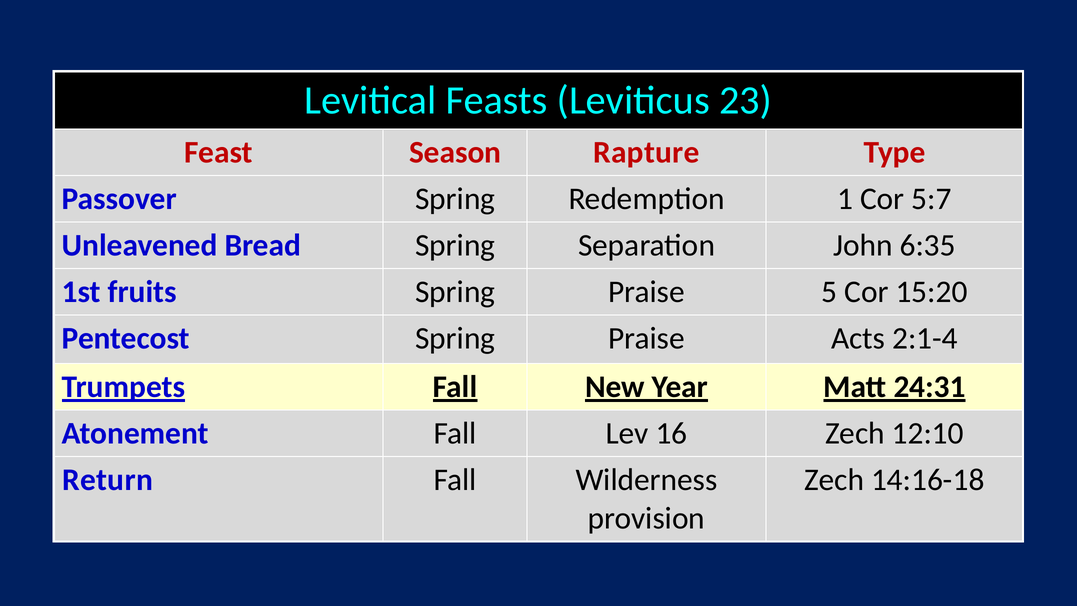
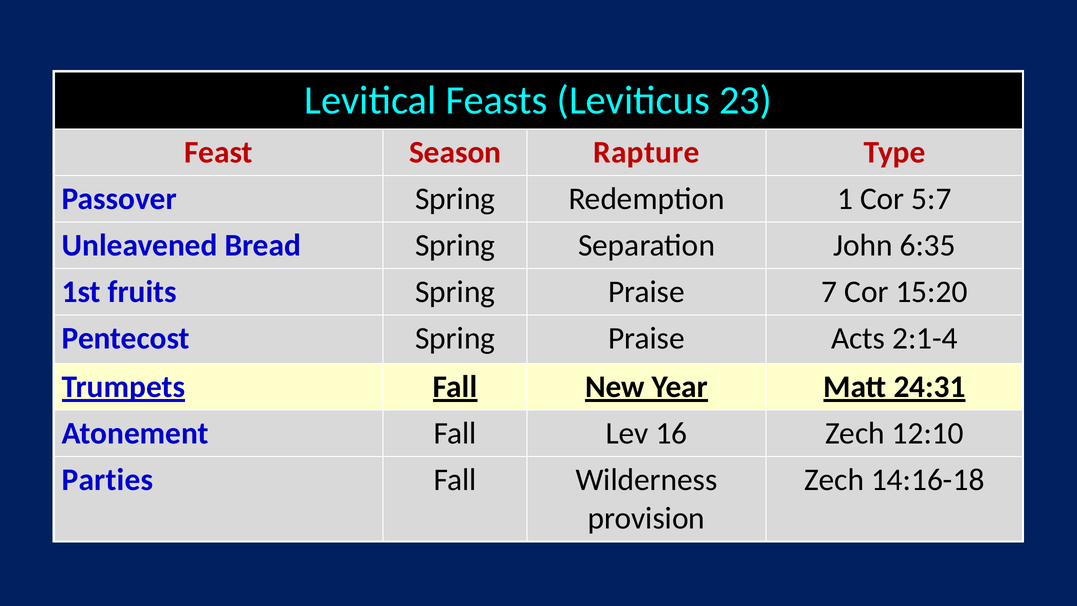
5: 5 -> 7 (829, 292)
Return: Return -> Parties (108, 480)
